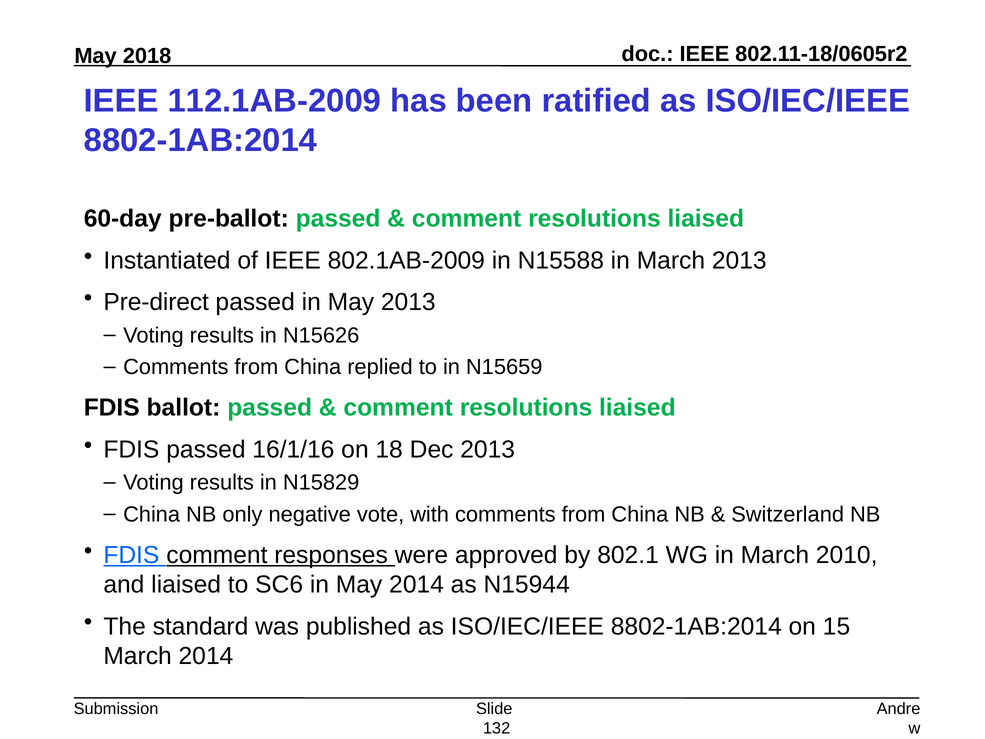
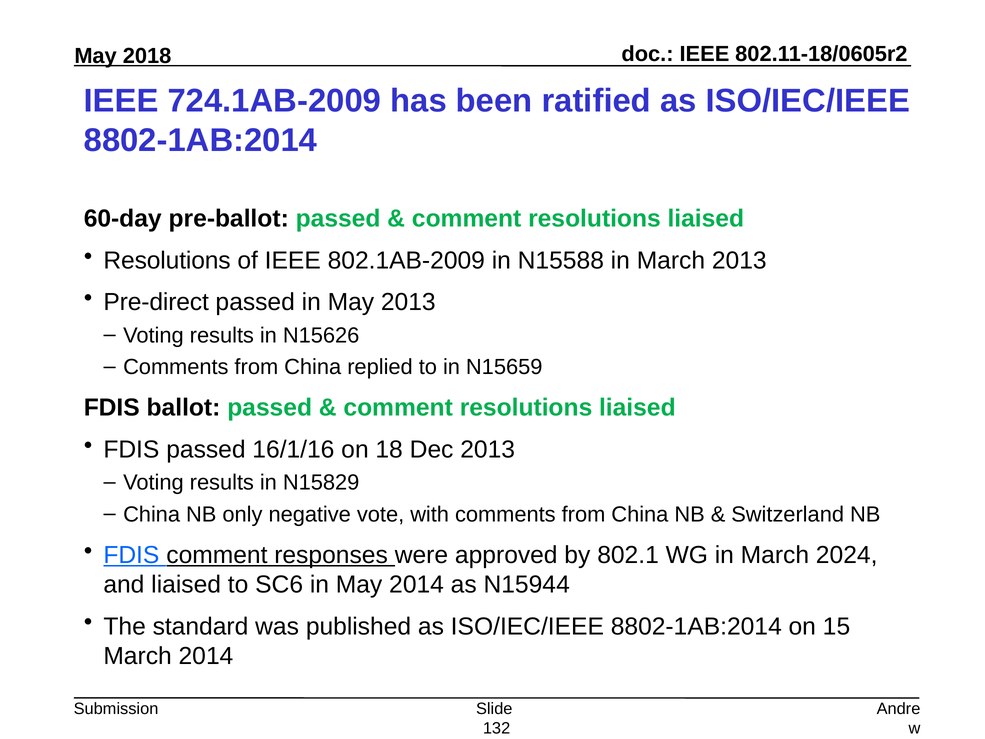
112.1AB-2009: 112.1AB-2009 -> 724.1AB-2009 (274, 101)
Instantiated: Instantiated -> Resolutions (167, 260)
2010: 2010 -> 2024 (847, 555)
